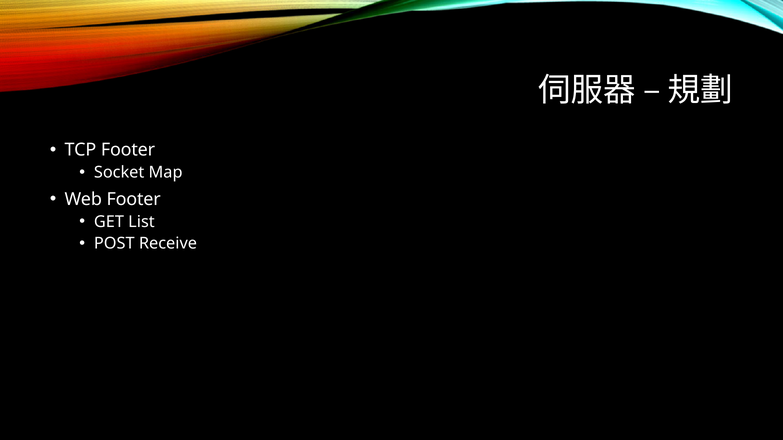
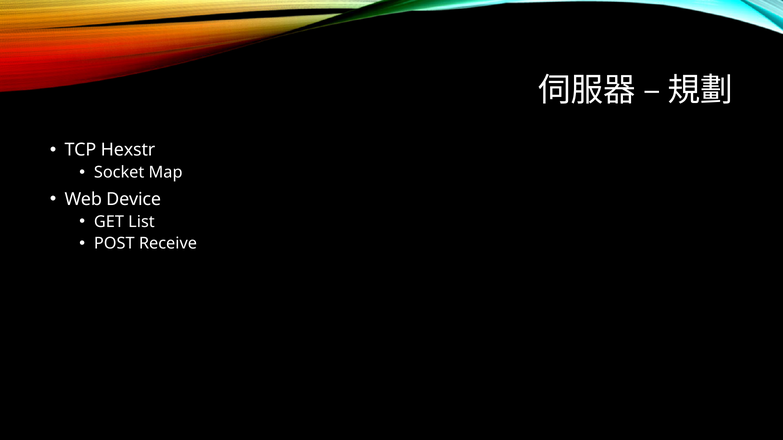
TCP Footer: Footer -> Hexstr (128, 150)
Web Footer: Footer -> Device (134, 199)
